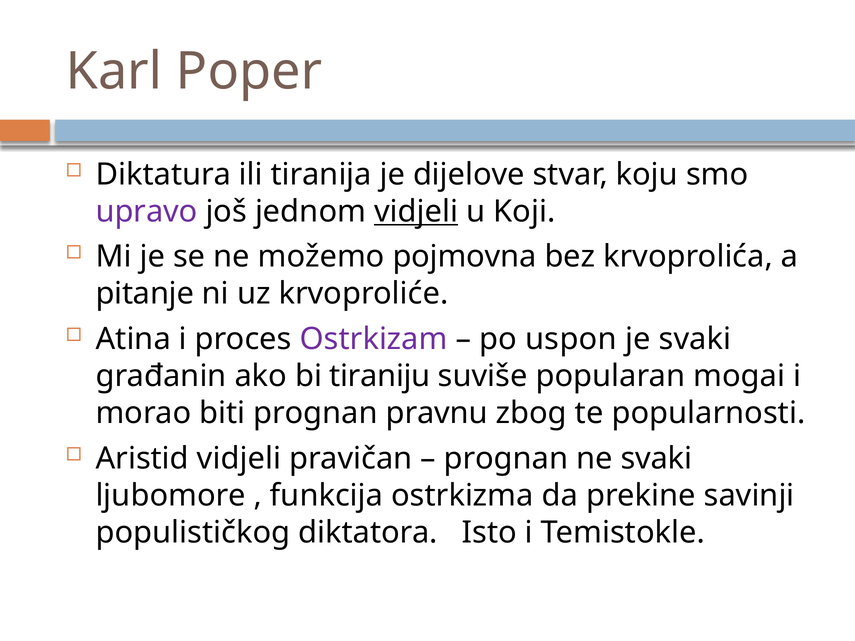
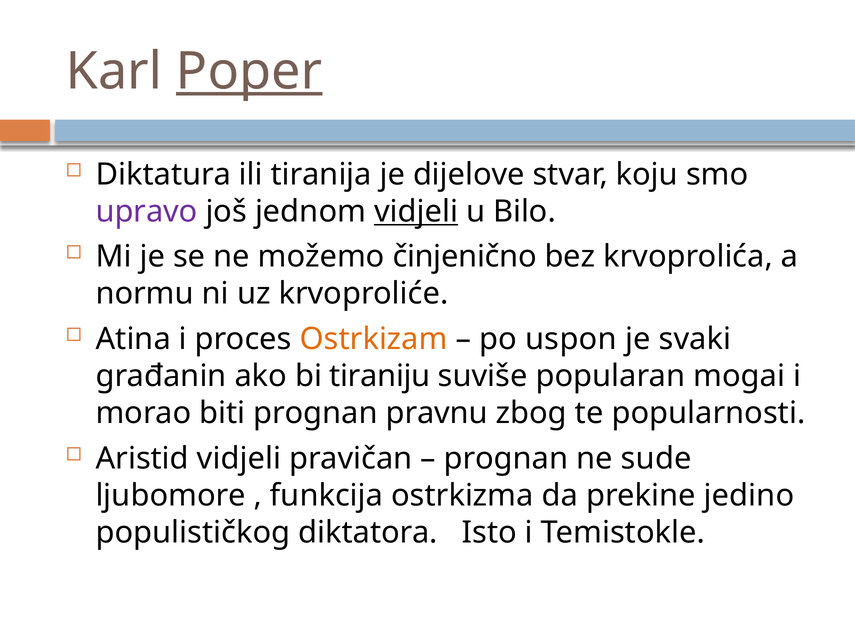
Poper underline: none -> present (249, 71)
Koji: Koji -> Bilo (525, 212)
pojmovna: pojmovna -> činjenično (465, 257)
pitanje: pitanje -> normu (145, 294)
Ostrkizam colour: purple -> orange (374, 339)
ne svaki: svaki -> sude (656, 459)
savinji: savinji -> jedino (749, 496)
